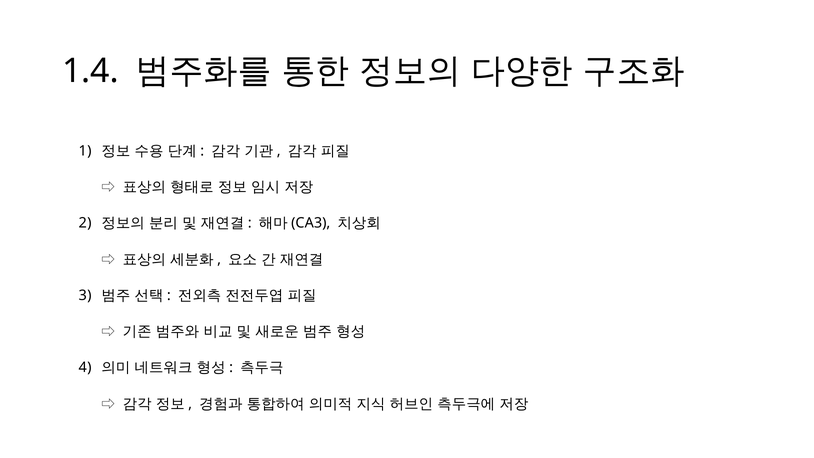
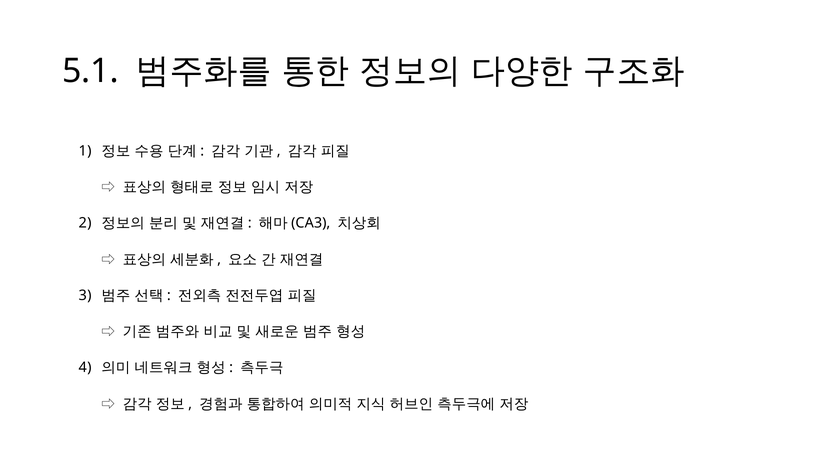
1.4: 1.4 -> 5.1 (91, 71)
